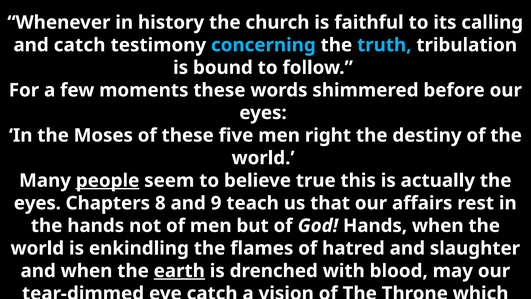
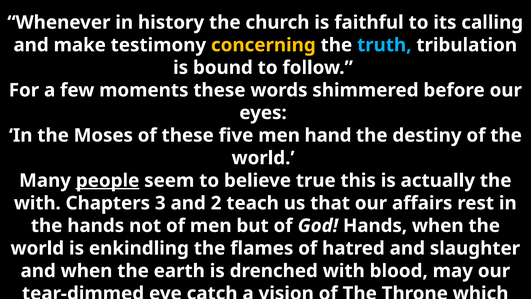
and catch: catch -> make (80, 45)
concerning colour: light blue -> yellow (263, 45)
right: right -> hand (328, 135)
eyes: eyes -> with (37, 203)
8: 8 -> 3 (160, 203)
9: 9 -> 2 (216, 203)
earth underline: present -> none (179, 271)
